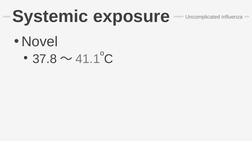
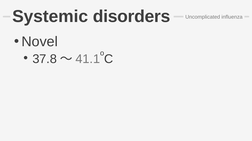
exposure: exposure -> disorders (132, 17)
